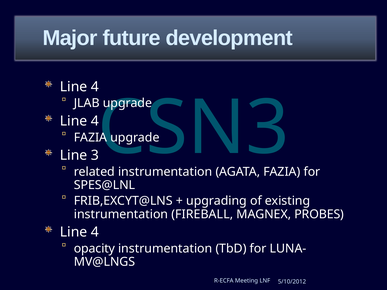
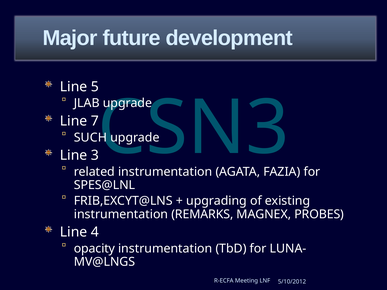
4: 4 -> 5 (95, 87)
4: 4 -> 7 (95, 121)
FAZIA: FAZIA -> SUCH (90, 138)
FIREBALL: FIREBALL -> REMARKS (202, 214)
